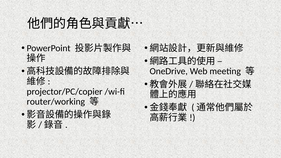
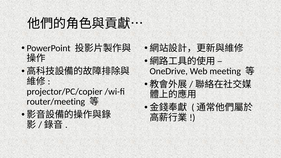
router/working: router/working -> router/meeting (56, 102)
